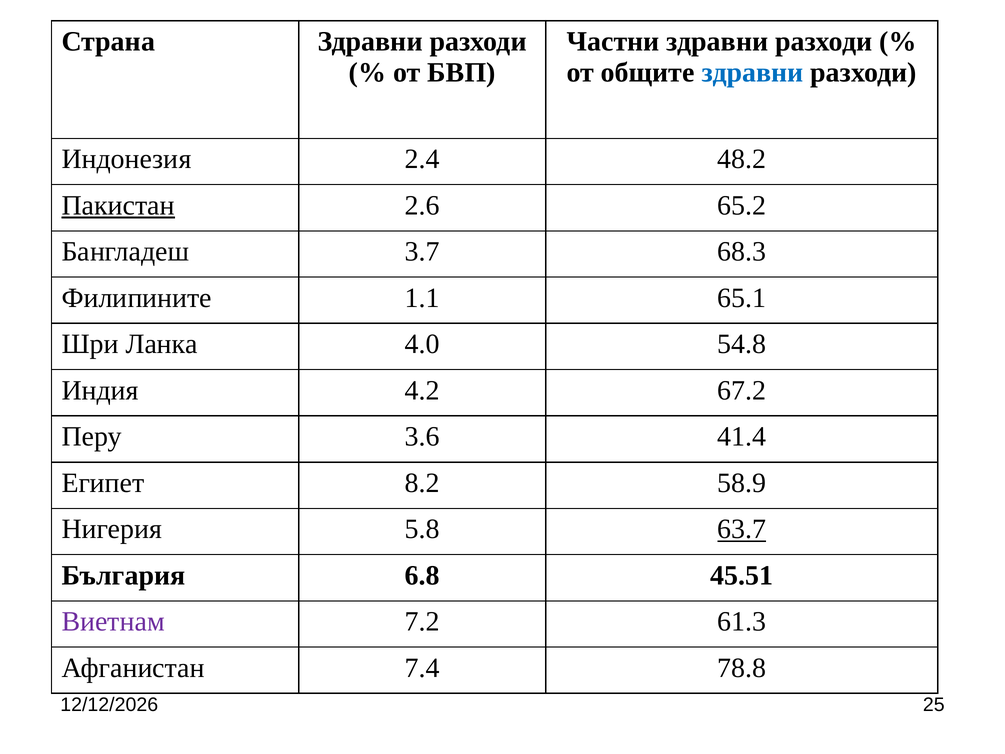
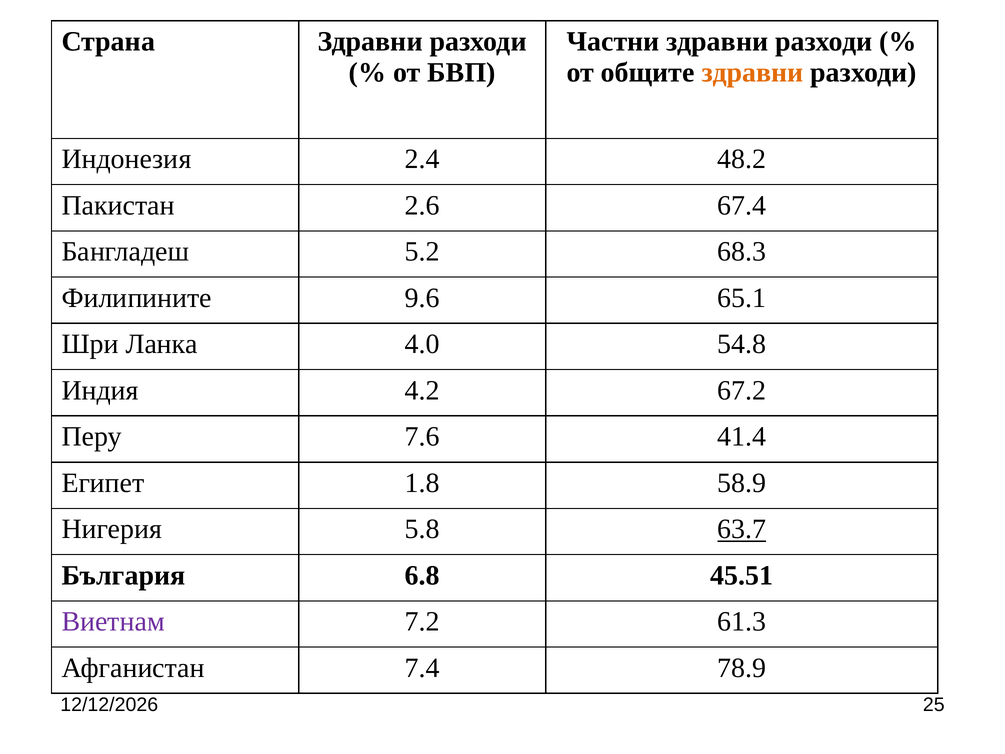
здравни colour: blue -> orange (752, 73)
Пакистан underline: present -> none (118, 205)
65.2: 65.2 -> 67.4 (742, 205)
3.7: 3.7 -> 5.2 (422, 252)
1.1: 1.1 -> 9.6 (422, 298)
3.6: 3.6 -> 7.6 (422, 436)
8.2: 8.2 -> 1.8 (422, 483)
78.8: 78.8 -> 78.9 (742, 668)
